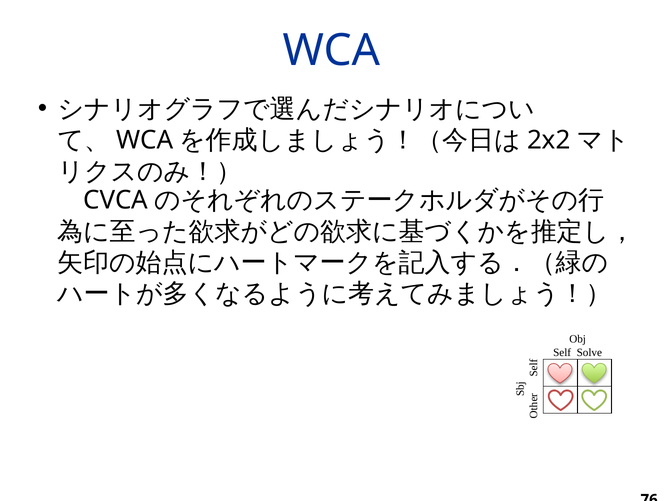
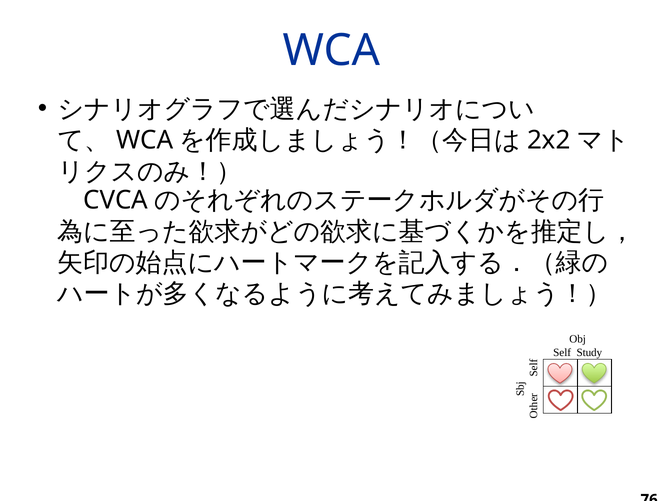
Solve: Solve -> Study (589, 353)
